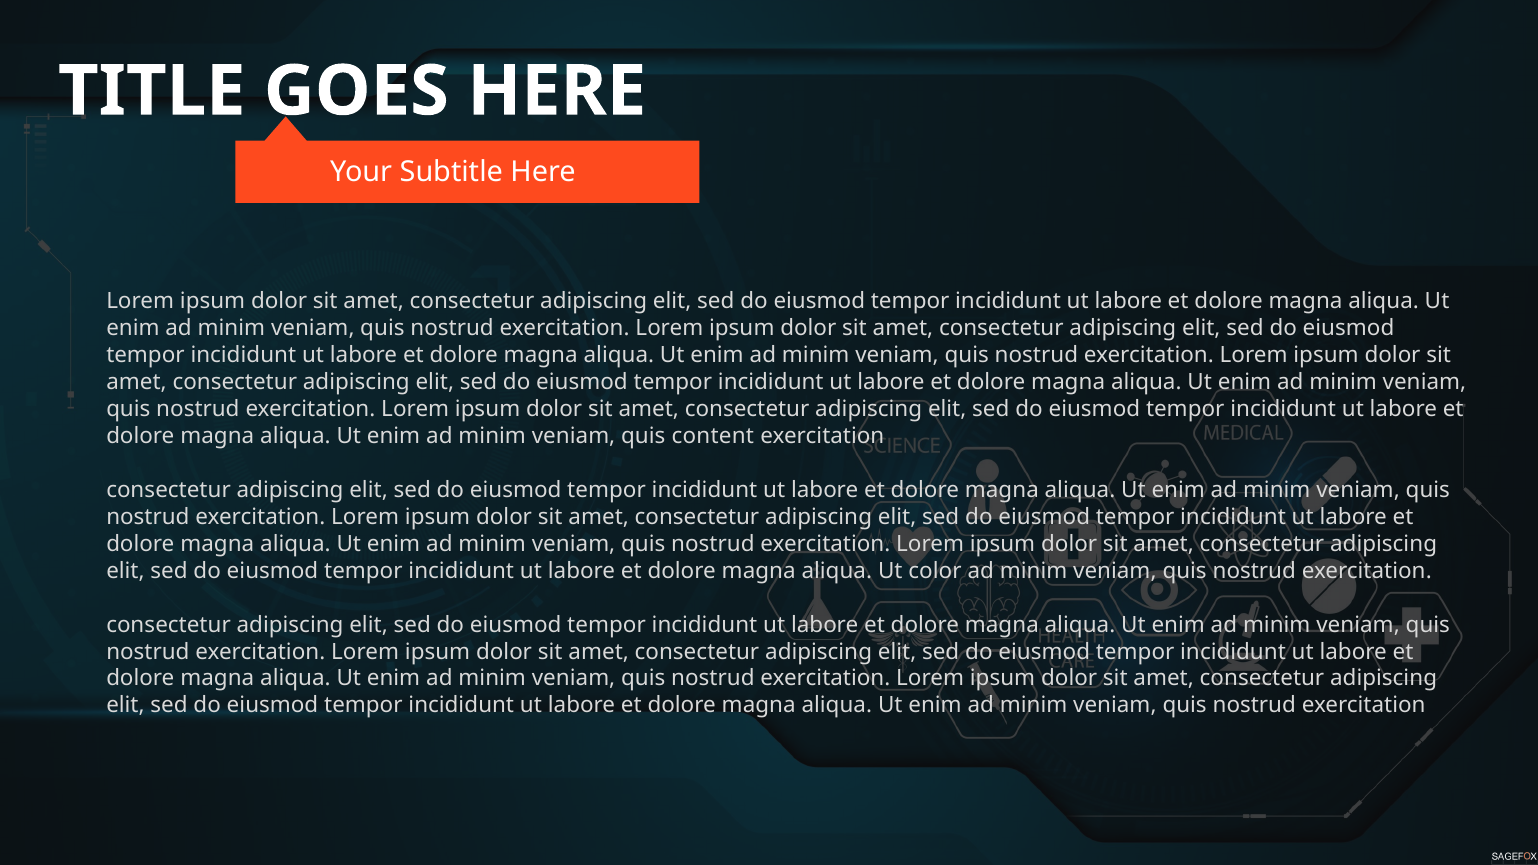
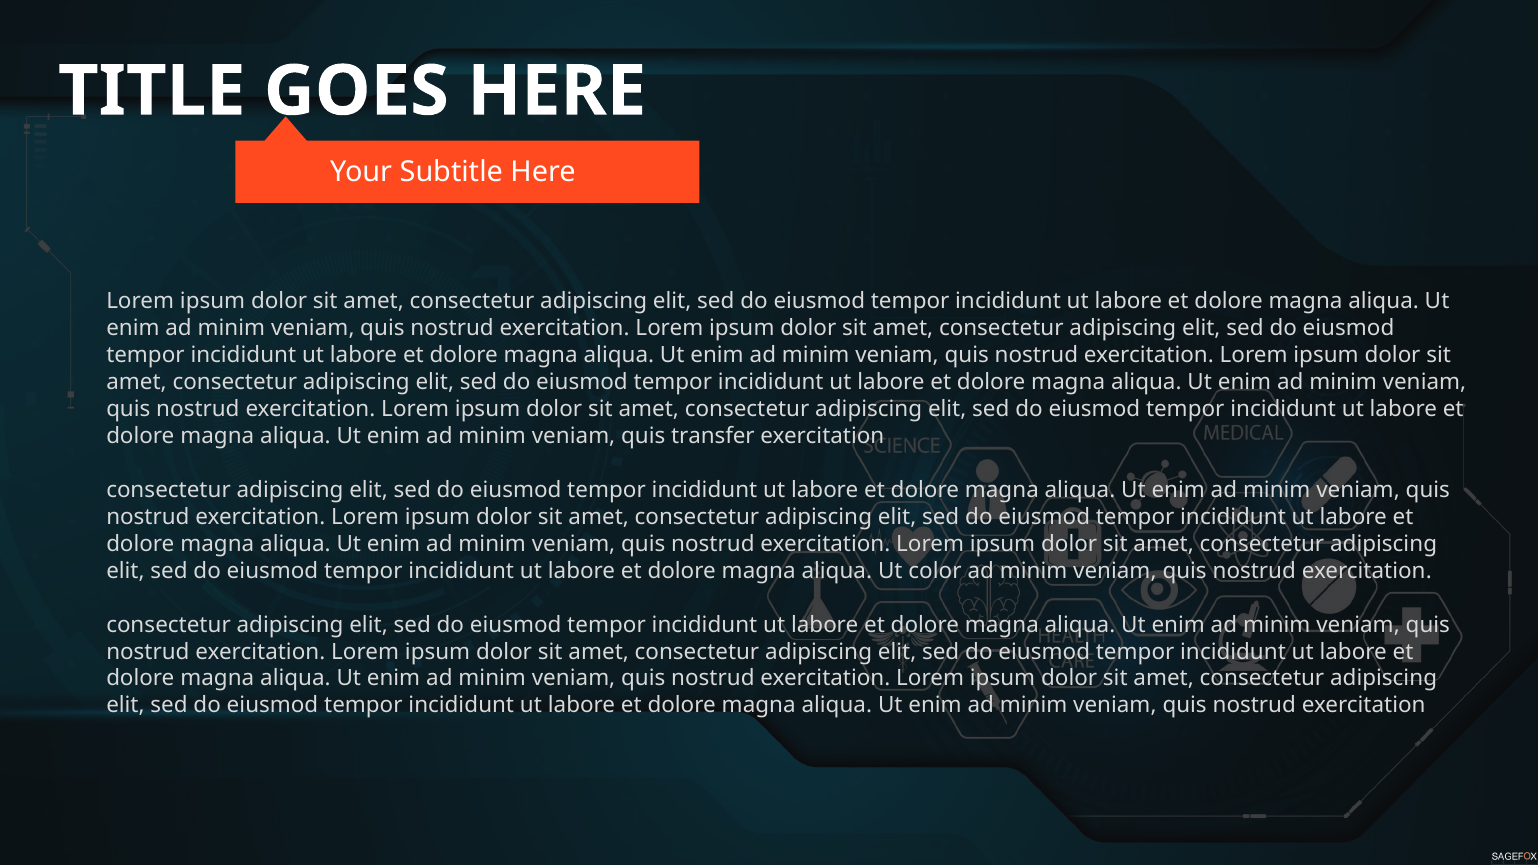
content: content -> transfer (713, 436)
